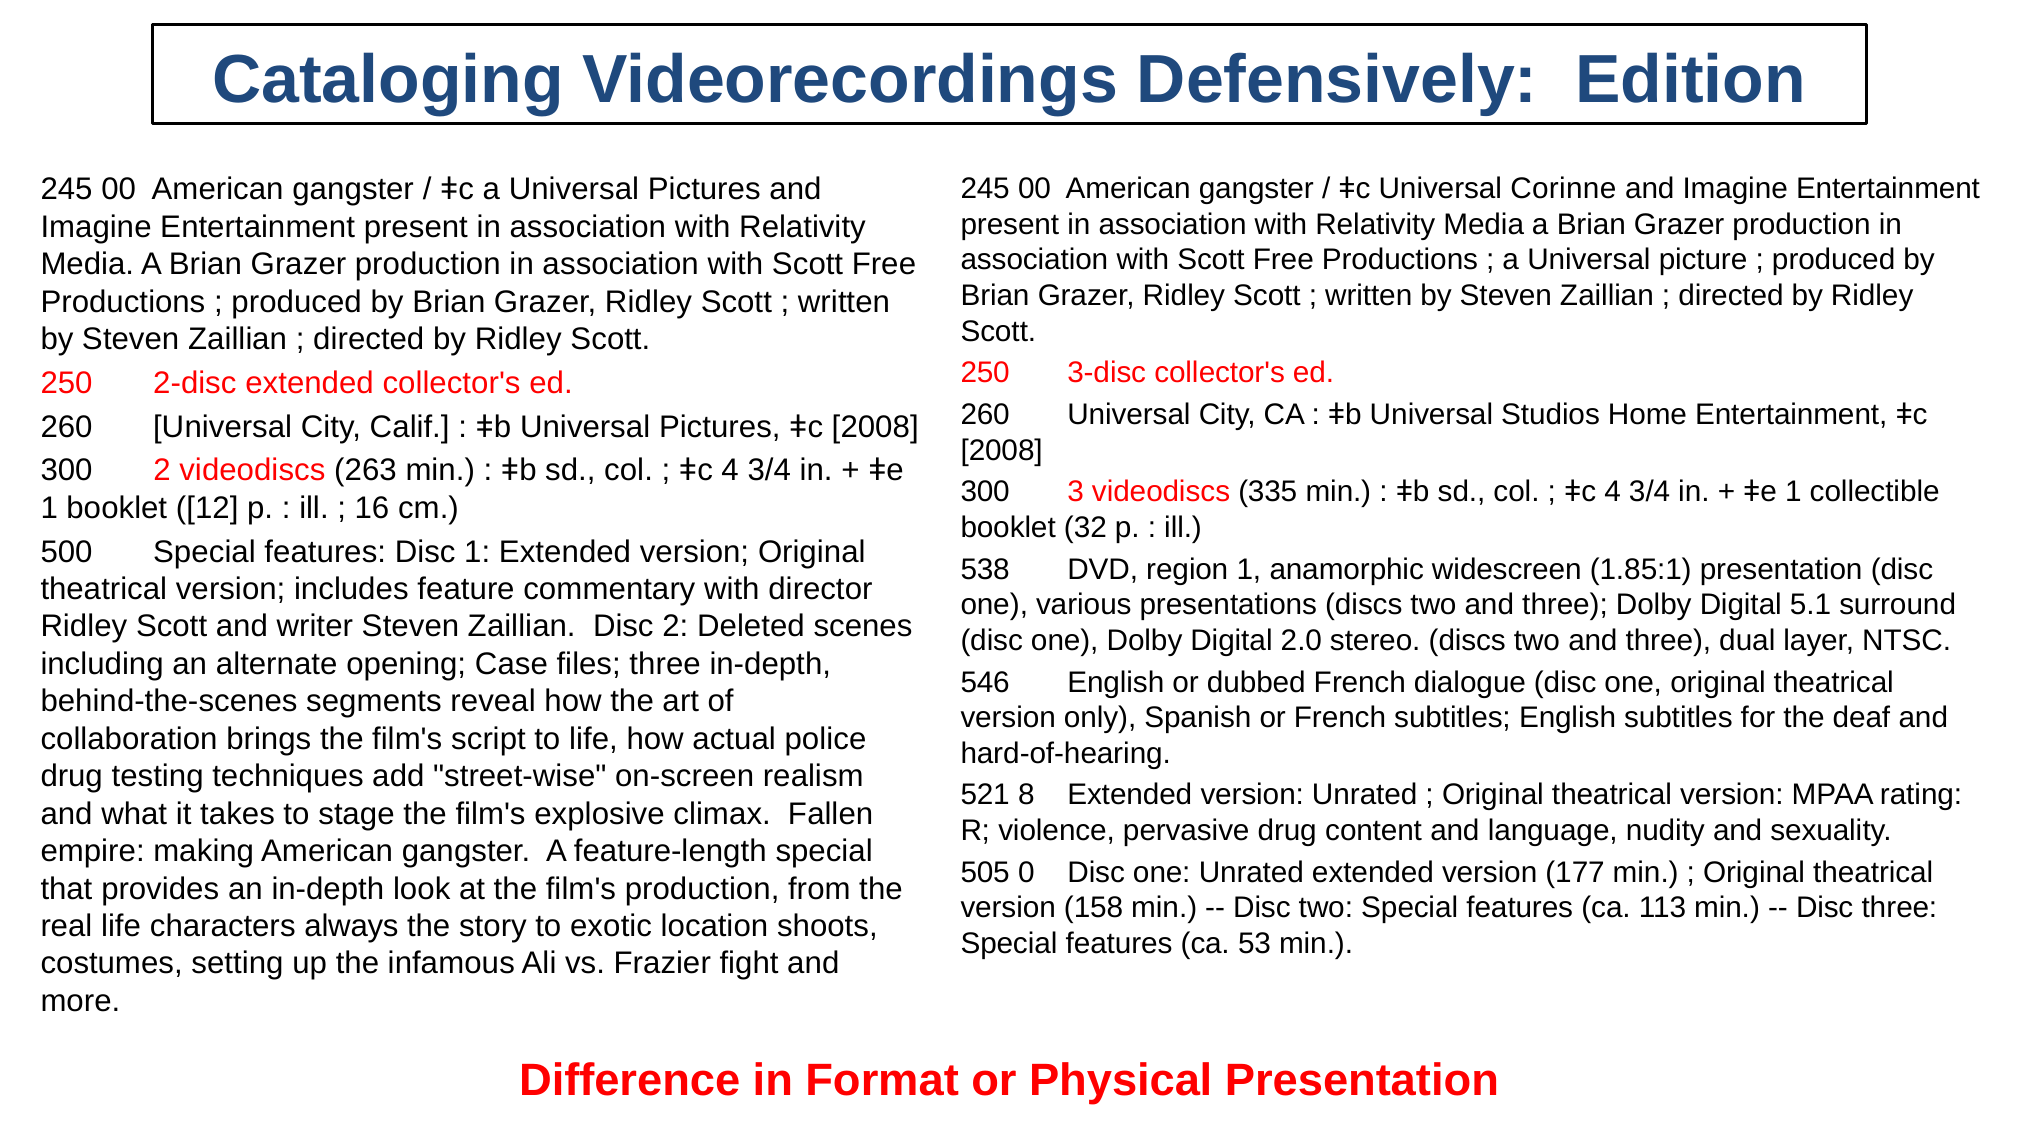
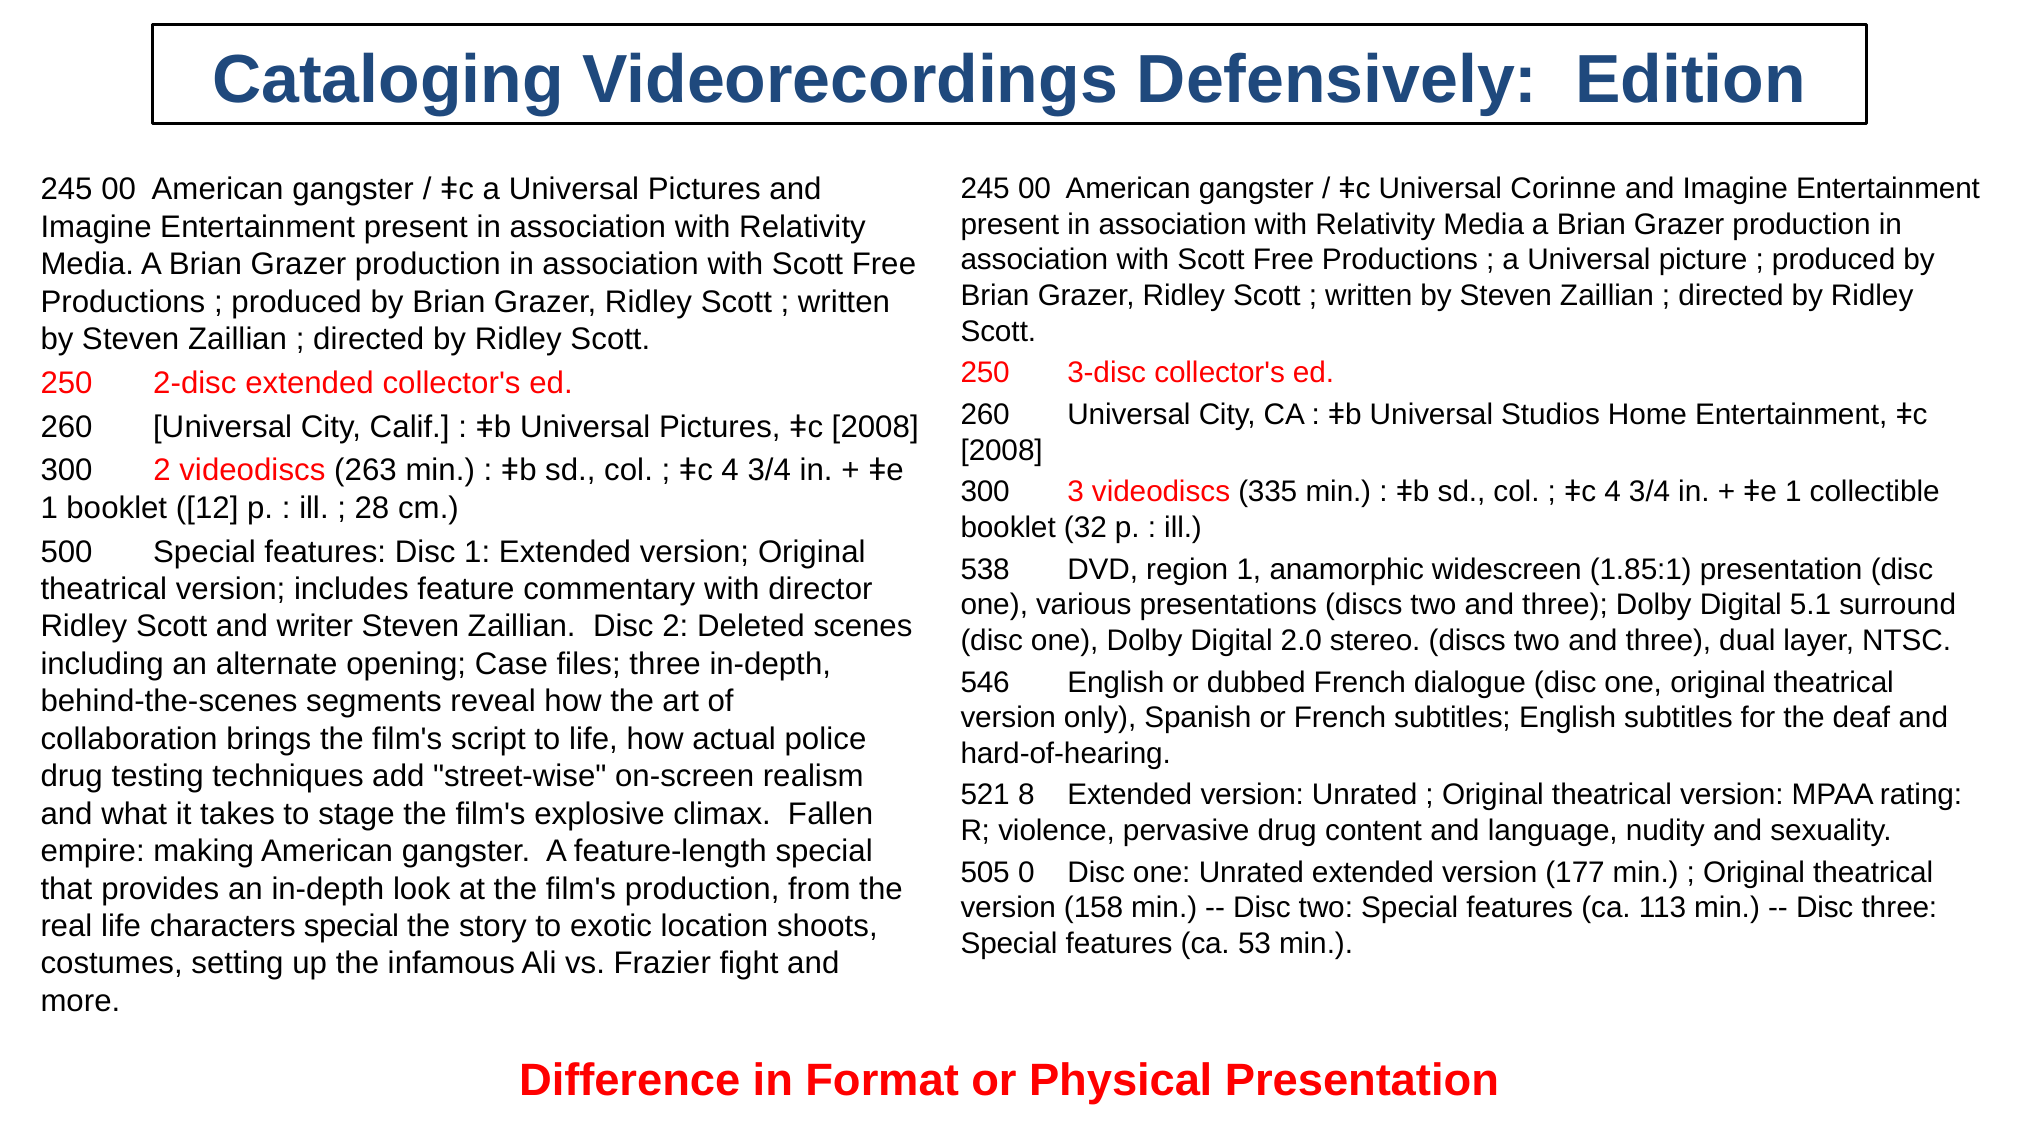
16: 16 -> 28 (372, 508)
characters always: always -> special (352, 927)
